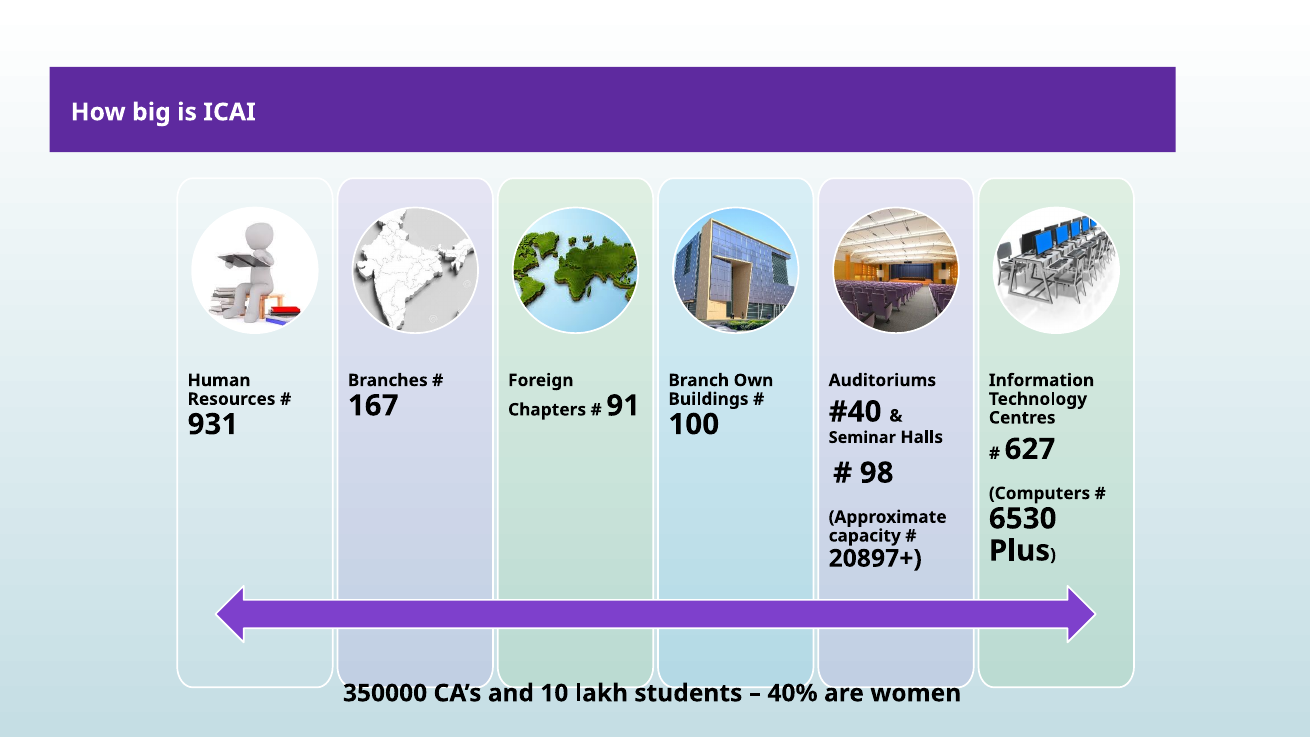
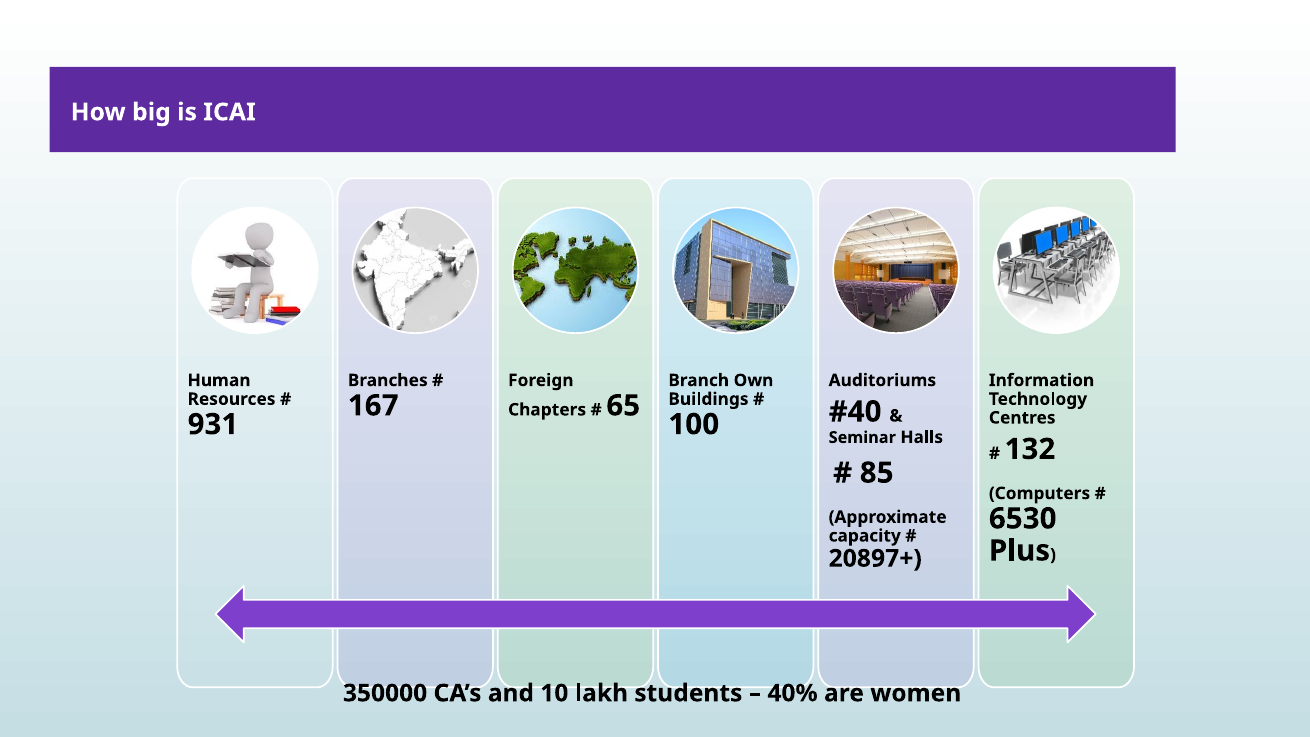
91: 91 -> 65 (623, 406)
627: 627 -> 132 (1030, 449)
98: 98 -> 85 (877, 473)
